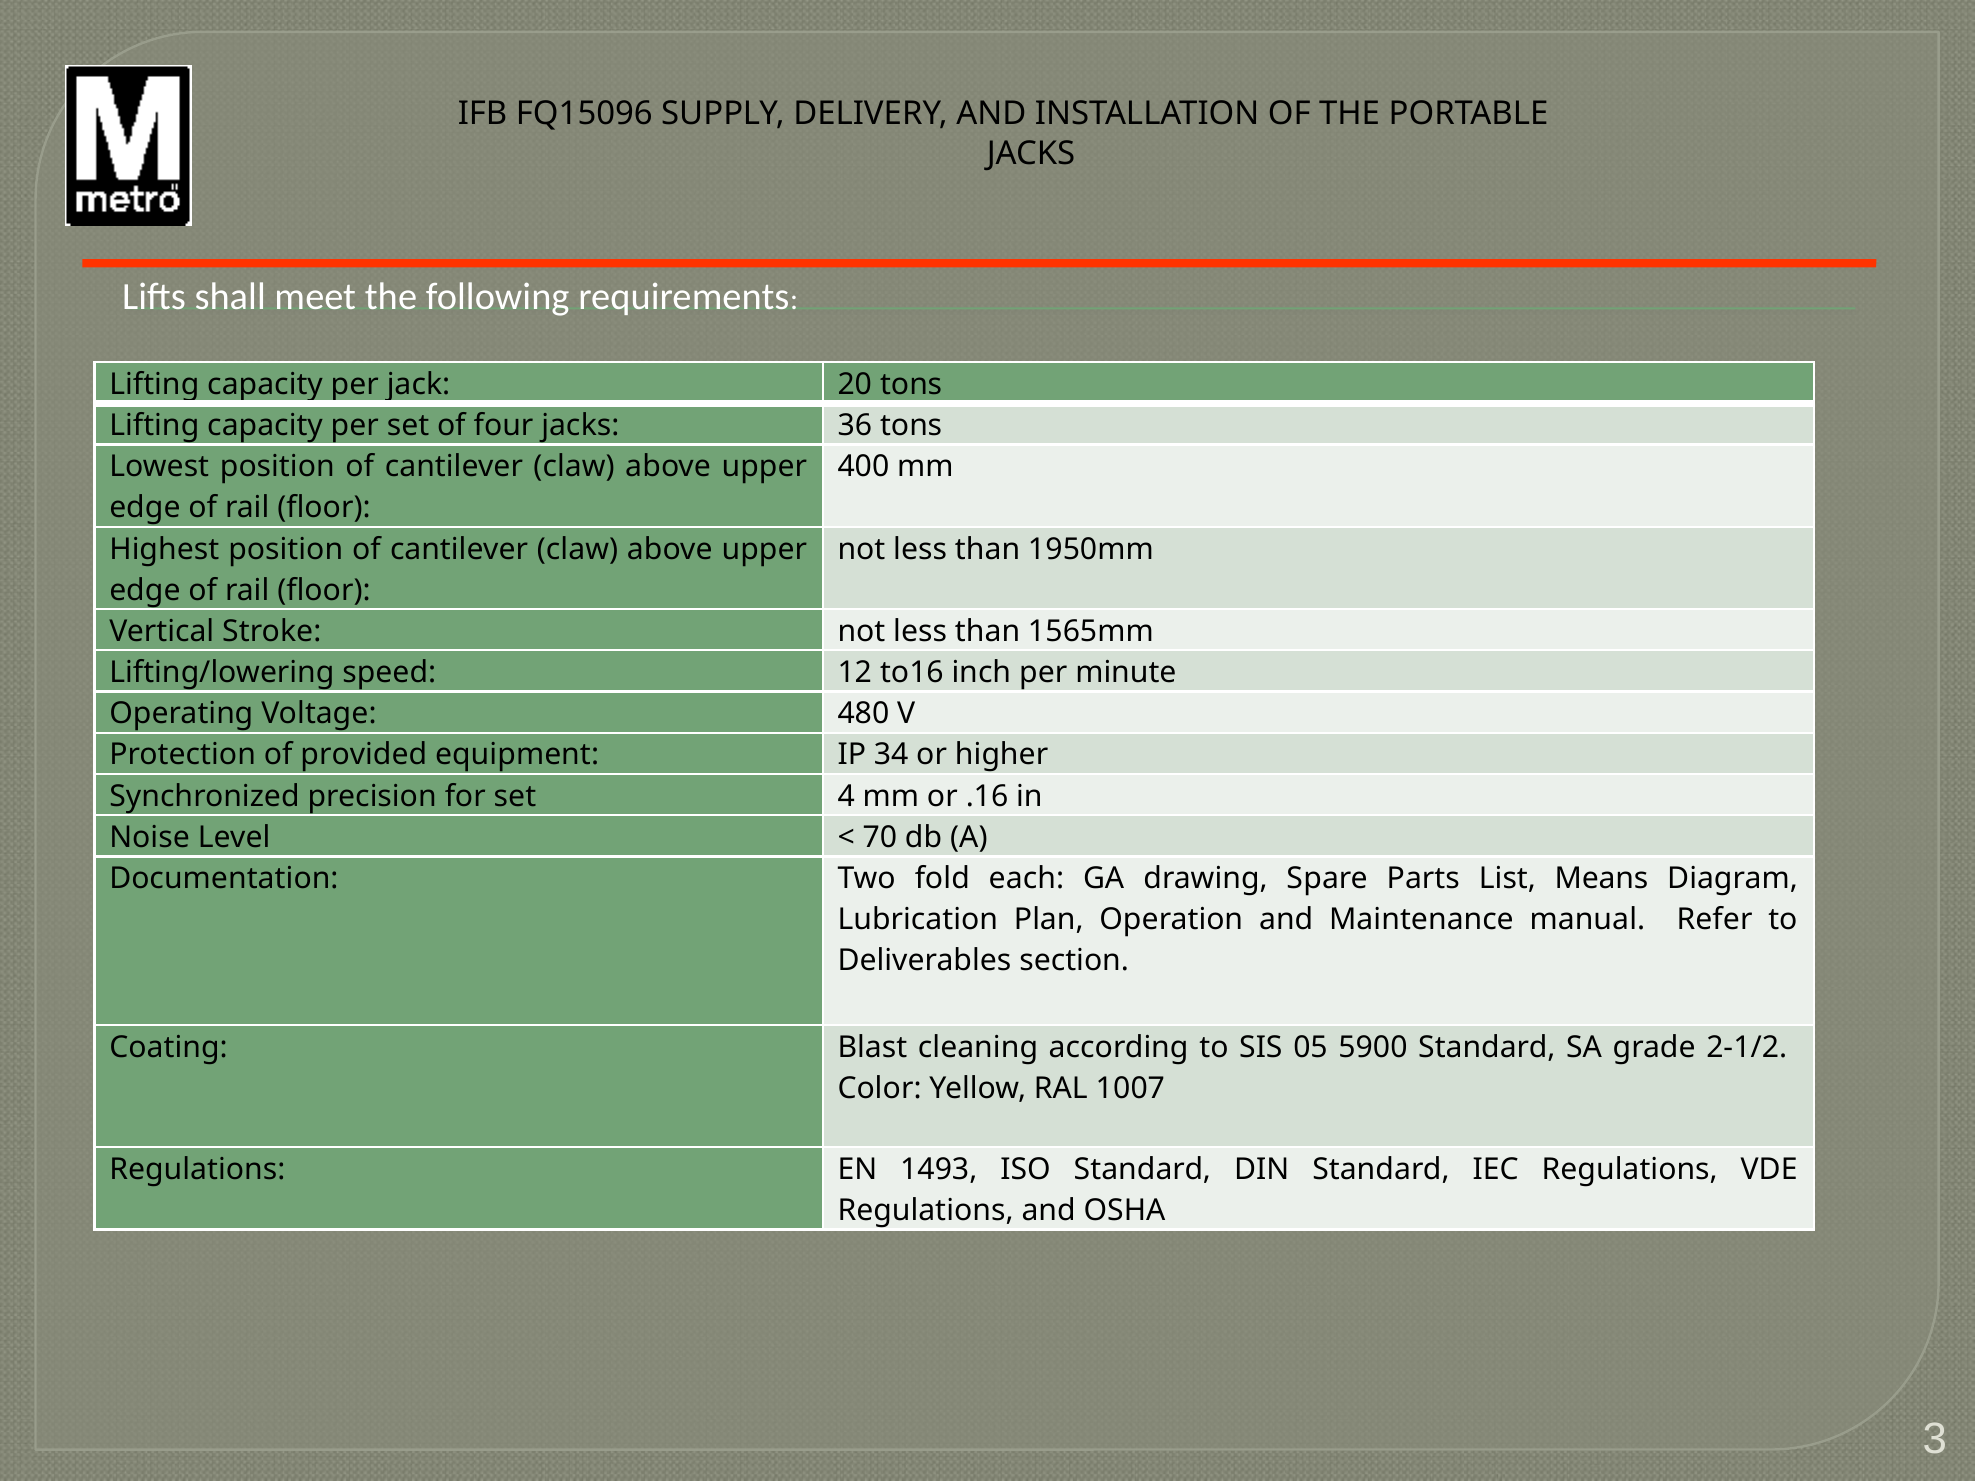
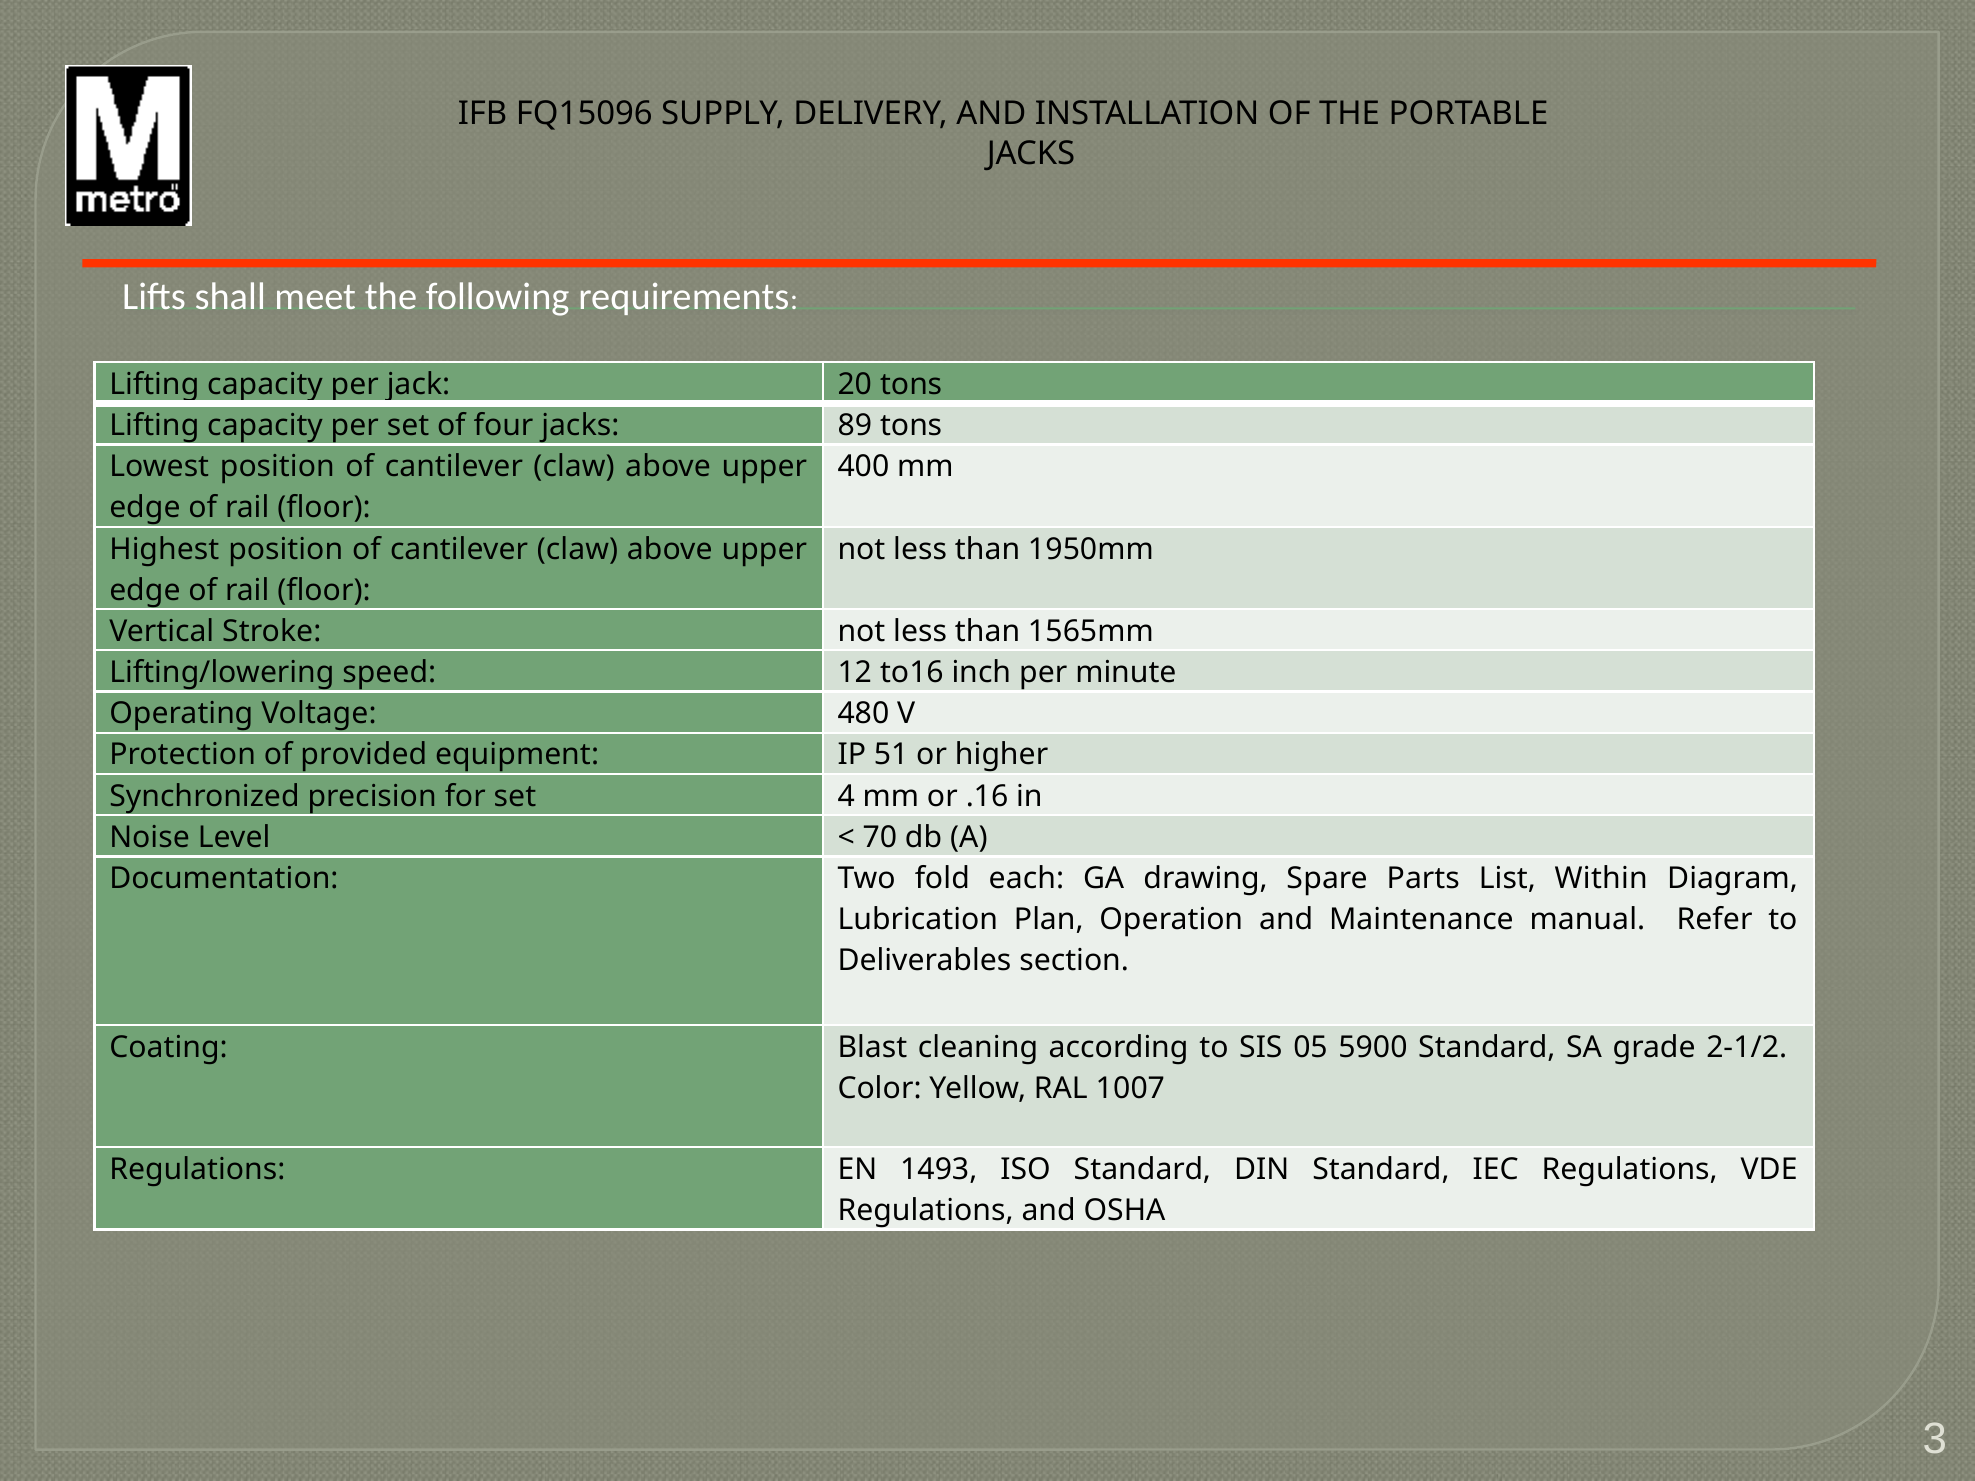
36: 36 -> 89 (855, 426)
34: 34 -> 51 (891, 755)
Means: Means -> Within (1601, 879)
